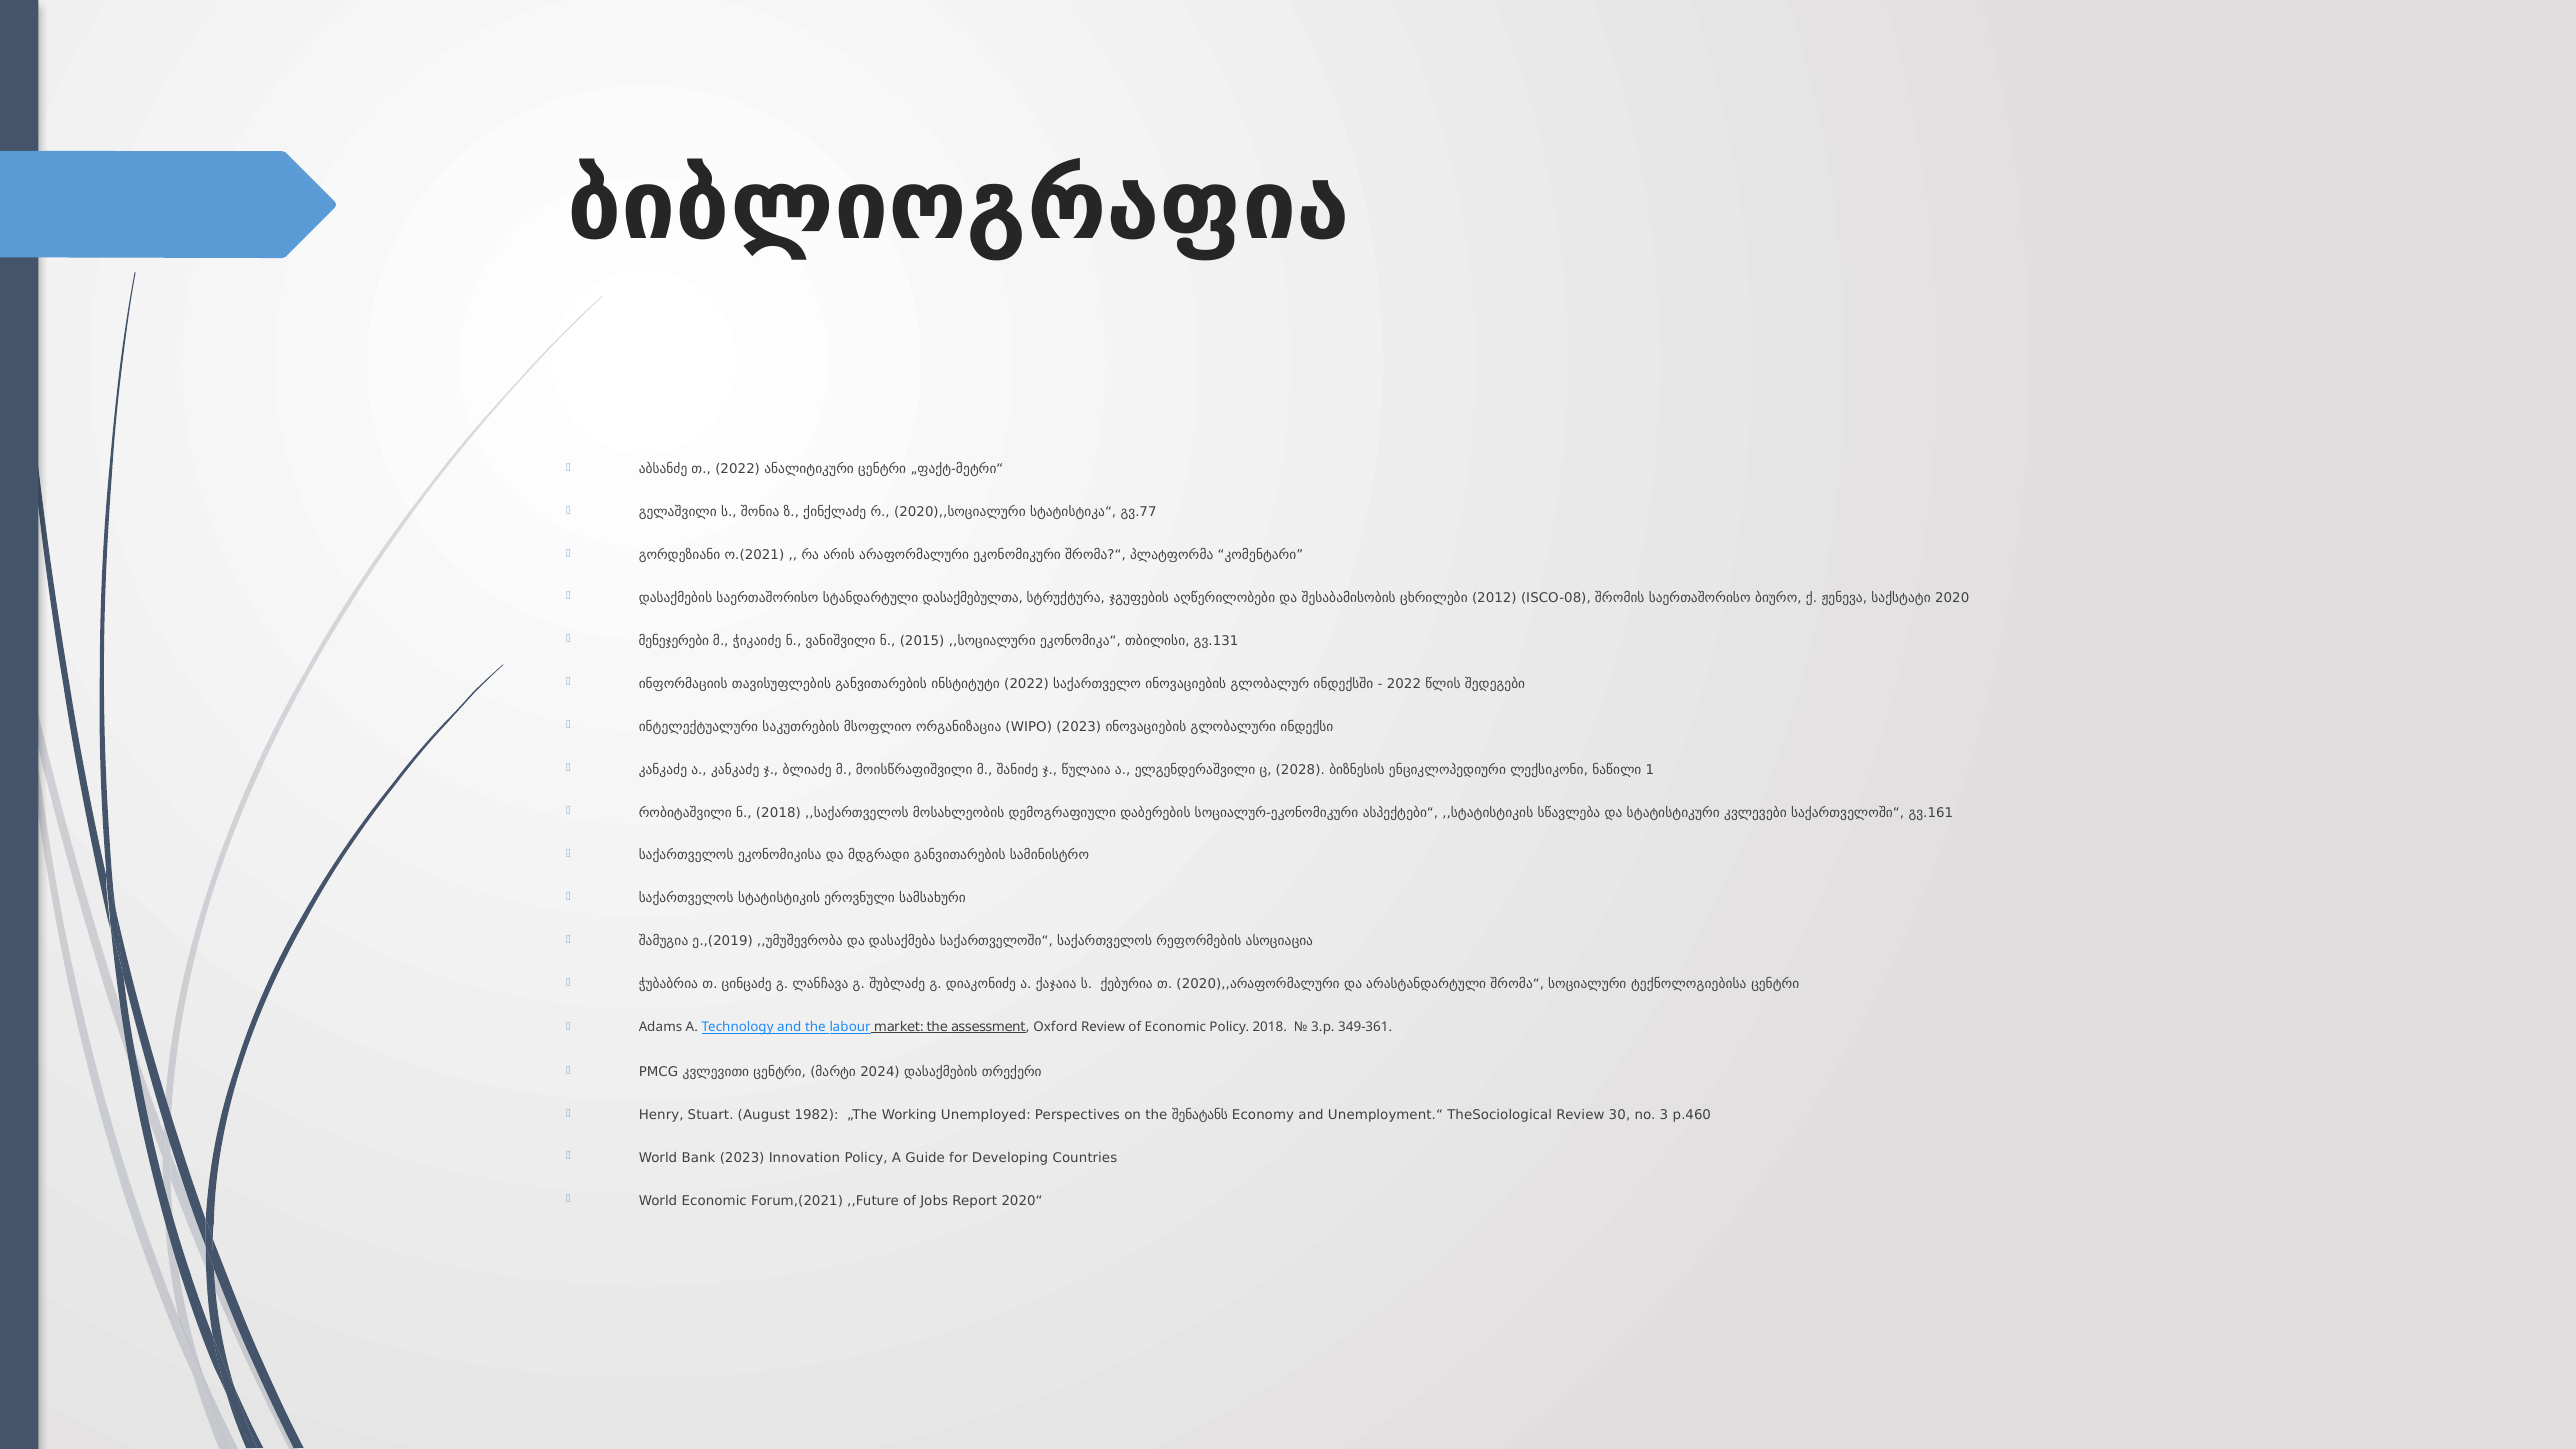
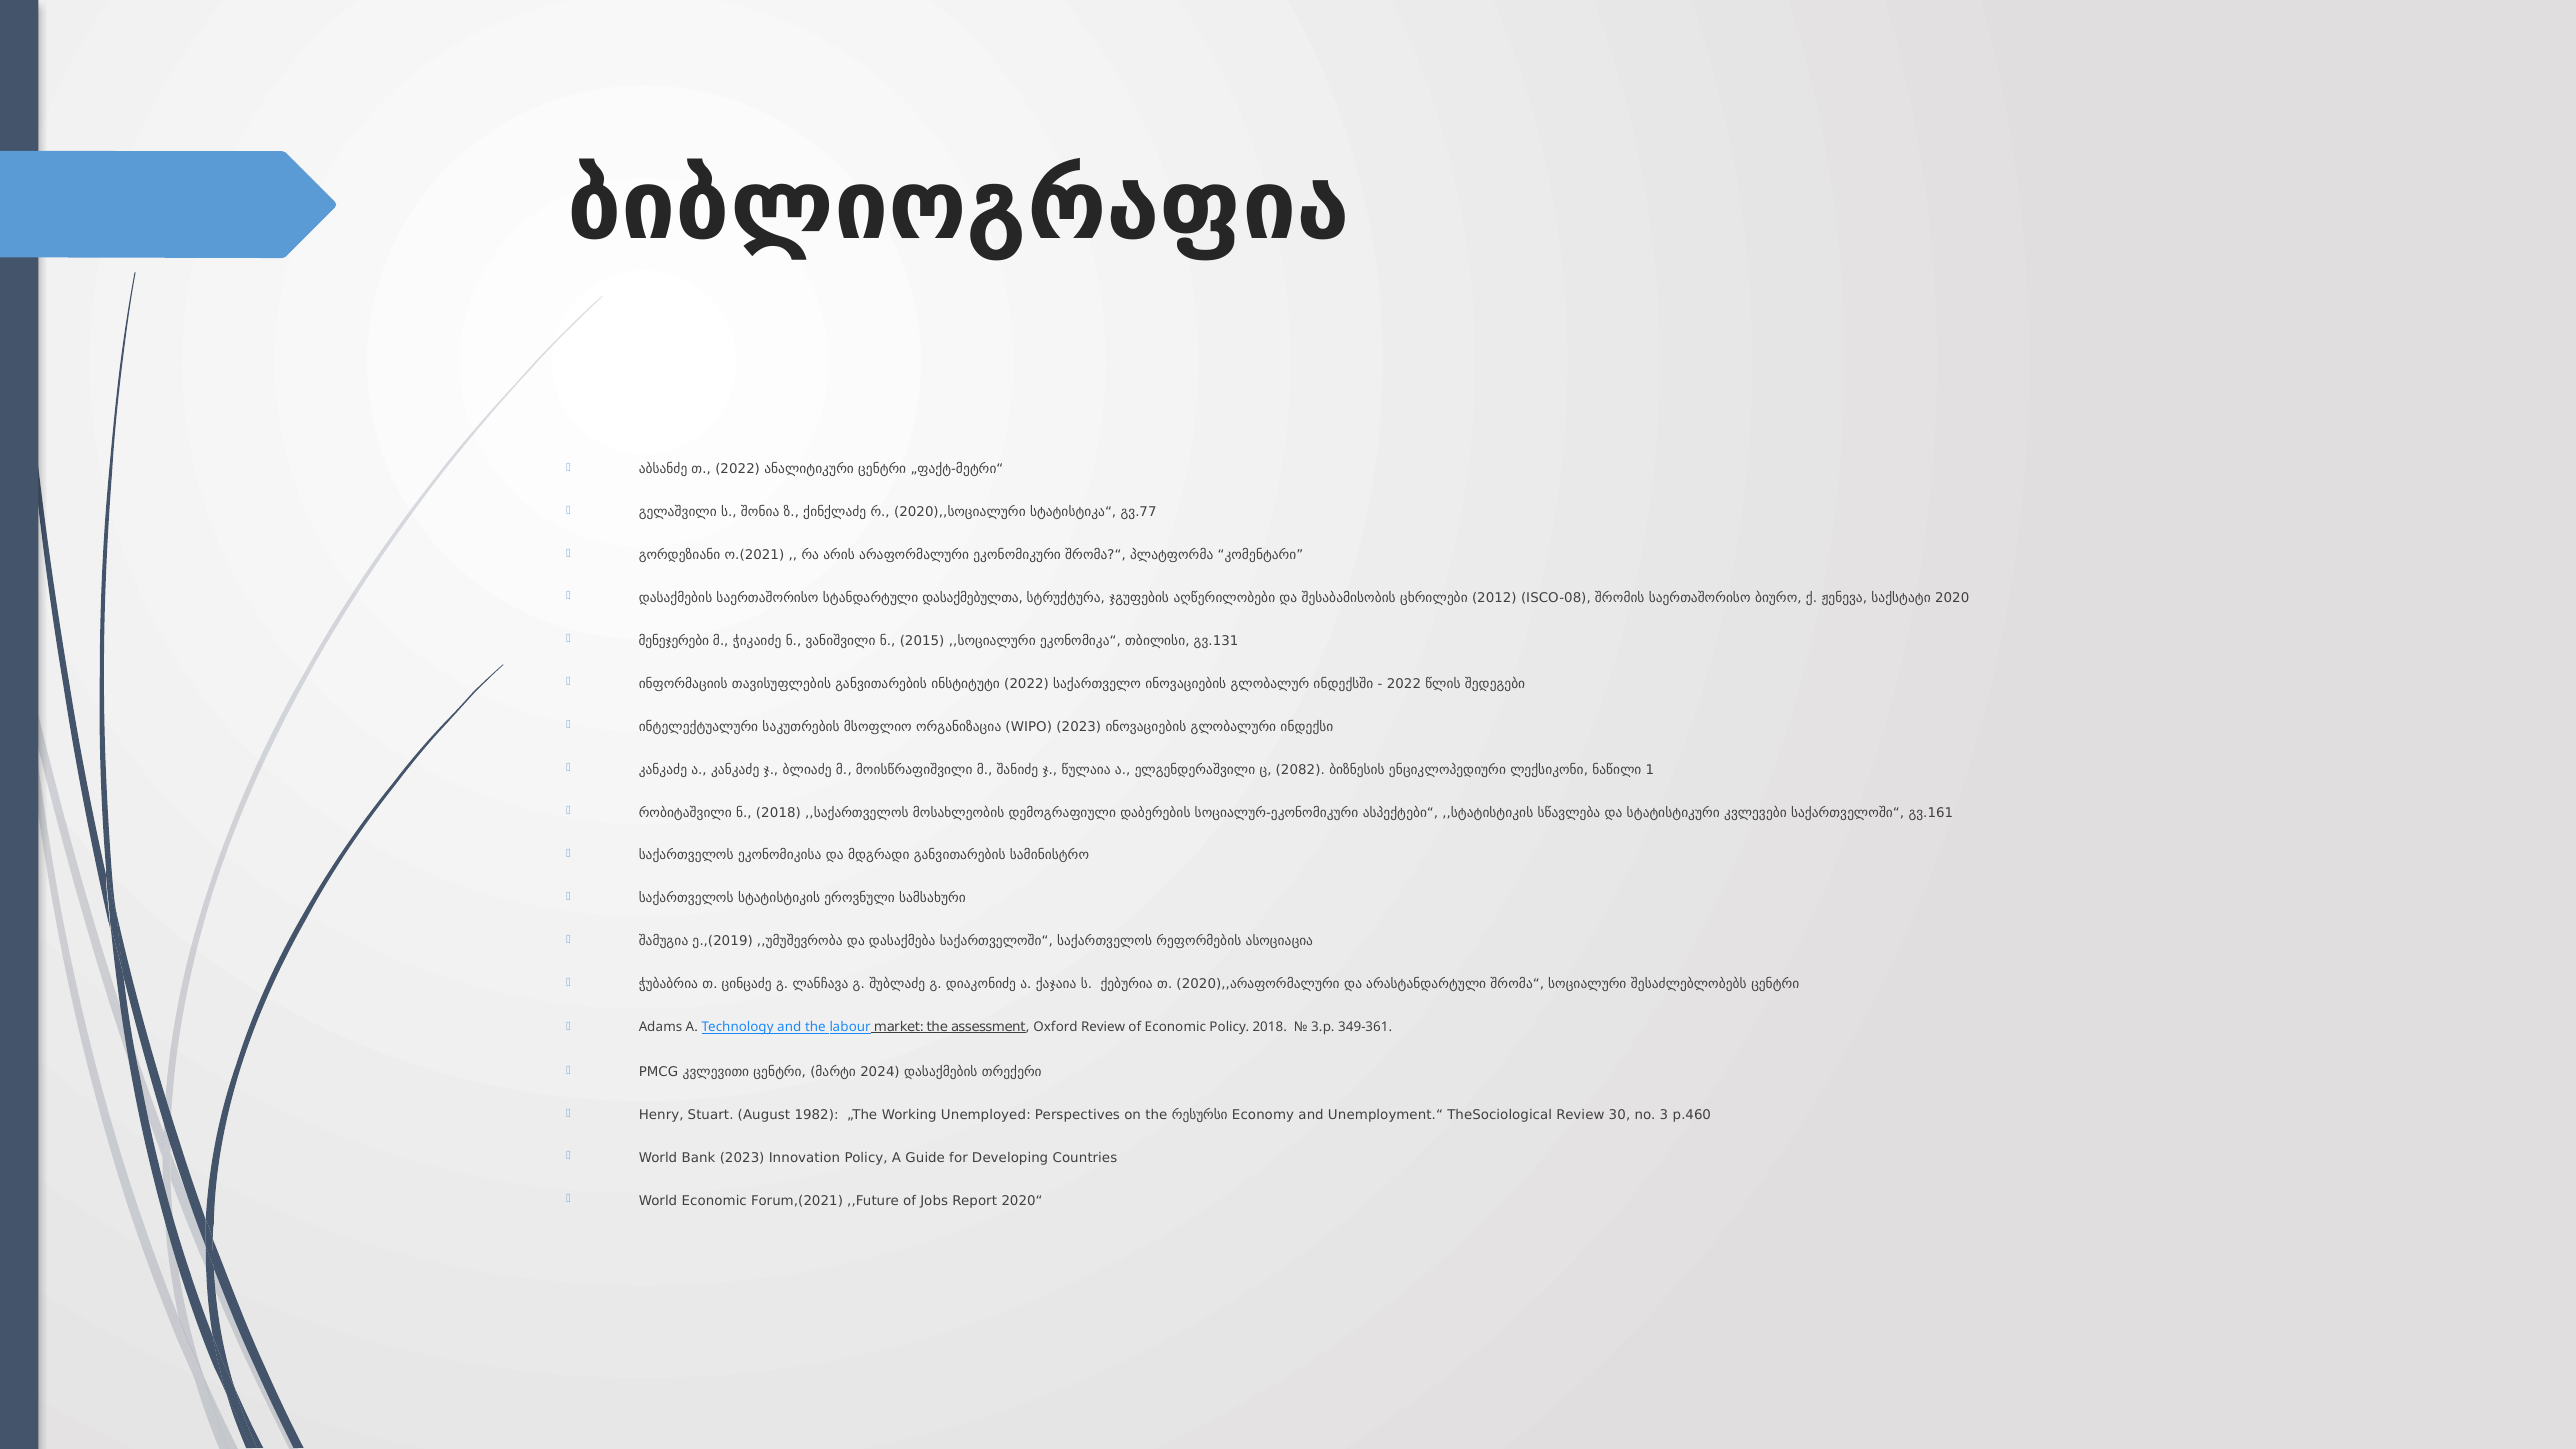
2028: 2028 -> 2082 (1300, 770)
ტექნოლოგიებისა: ტექნოლოგიებისა -> შესაძლებლობებს (1689, 984)
შენატანს: შენატანს -> რესურსი (1200, 1115)
